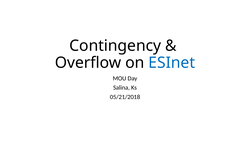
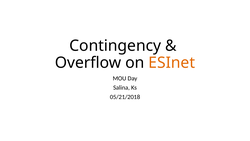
ESInet colour: blue -> orange (172, 62)
